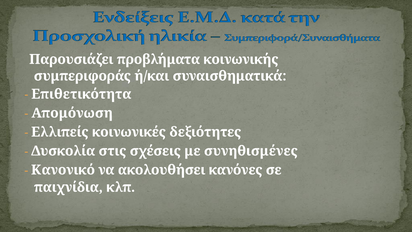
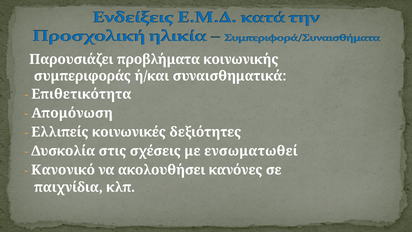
συνηθισμένες: συνηθισμένες -> ενσωματωθεί (251, 151)
